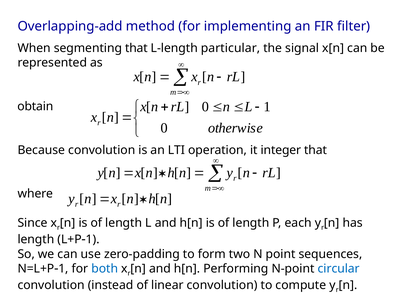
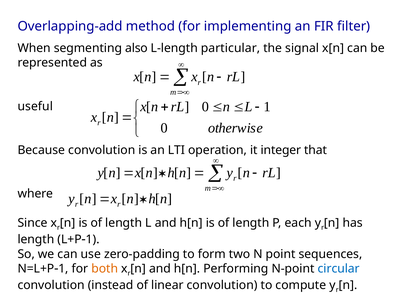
segmenting that: that -> also (136, 48)
obtain: obtain -> useful (35, 107)
both colour: blue -> orange (105, 269)
